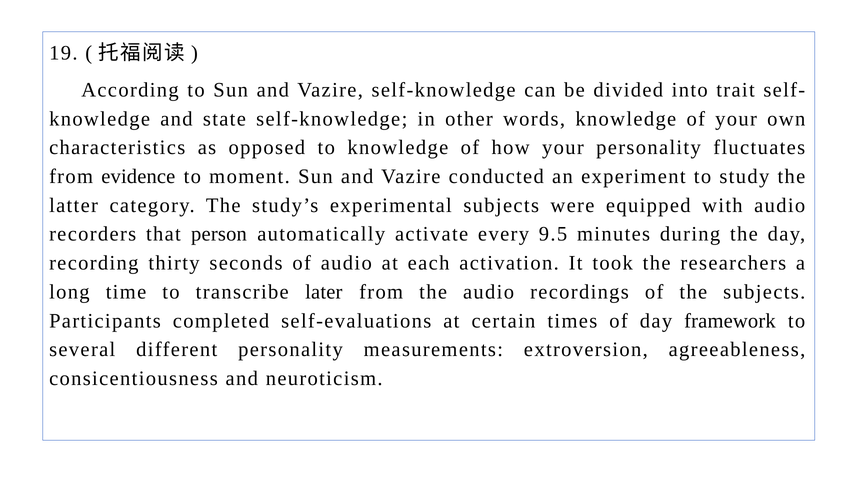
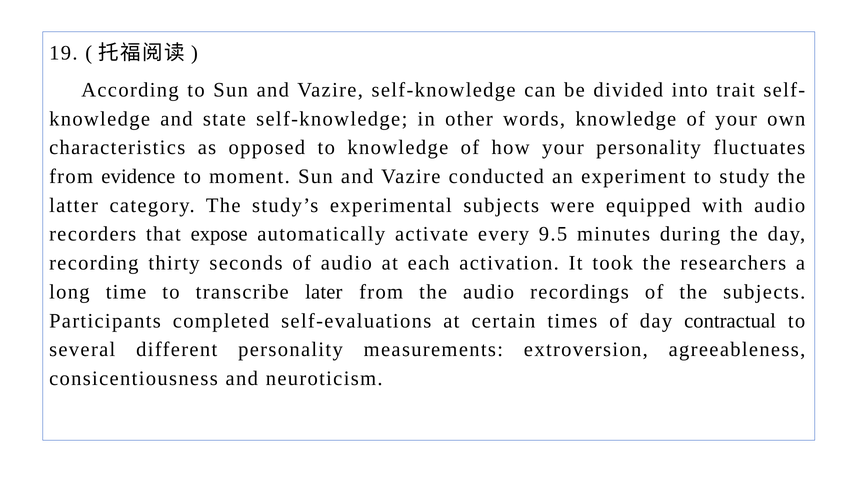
person: person -> expose (219, 234)
framework: framework -> contractual (730, 320)
